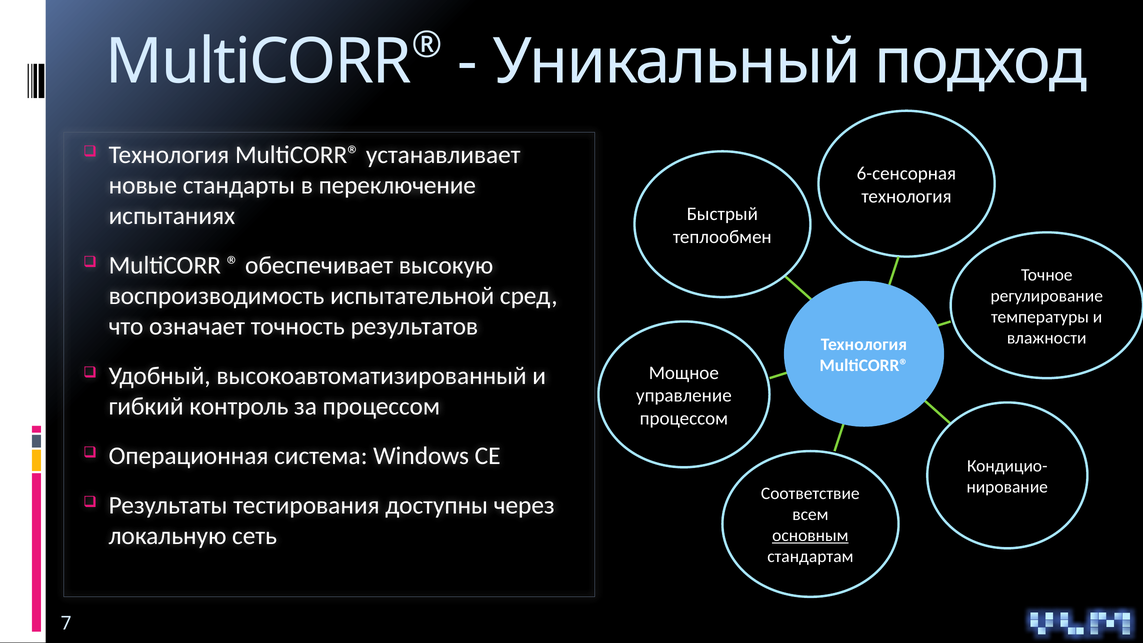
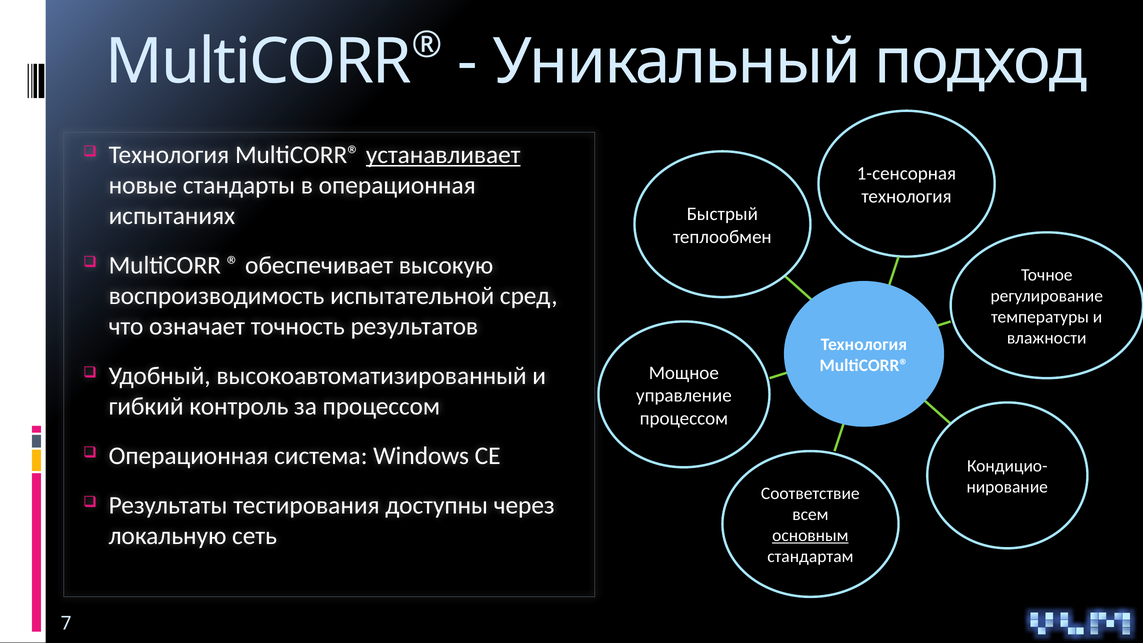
устанавливает underline: none -> present (443, 155)
6-сенсорная: 6-сенсорная -> 1-сенсорная (906, 174)
в переключение: переключение -> операционная (397, 186)
